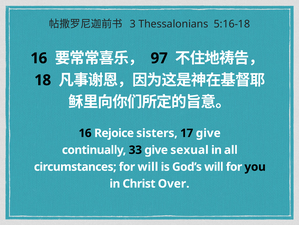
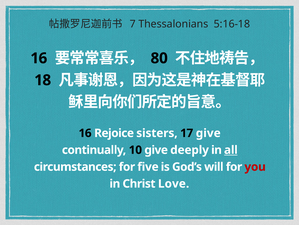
3: 3 -> 7 (133, 24)
97: 97 -> 80 (159, 58)
33: 33 -> 10 (135, 150)
sexual: sexual -> deeply (190, 150)
all underline: none -> present (231, 150)
for will: will -> five (148, 166)
you colour: black -> red (255, 166)
Over: Over -> Love (174, 183)
